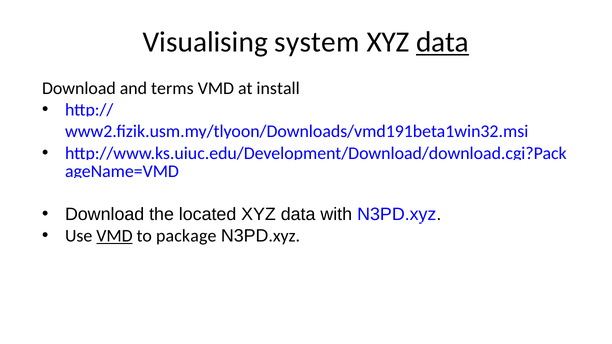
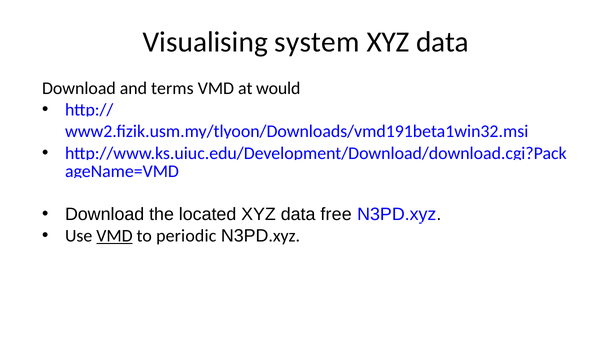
data underline: present -> none (443, 42)
install: install -> would (278, 88)
with: with -> free (336, 215)
package: package -> periodic (186, 236)
